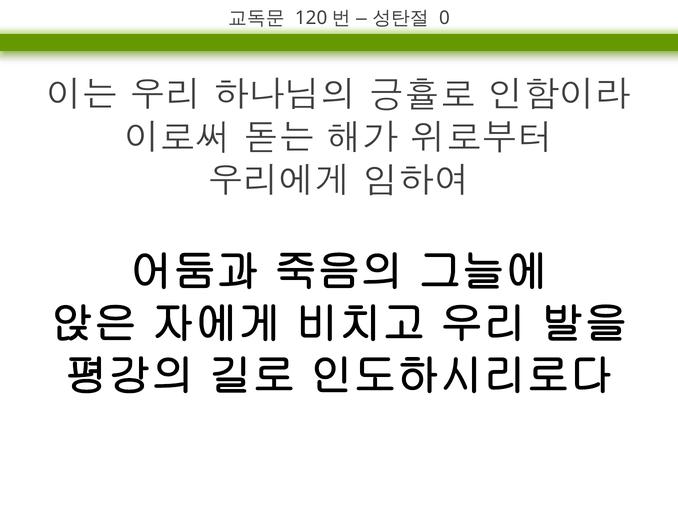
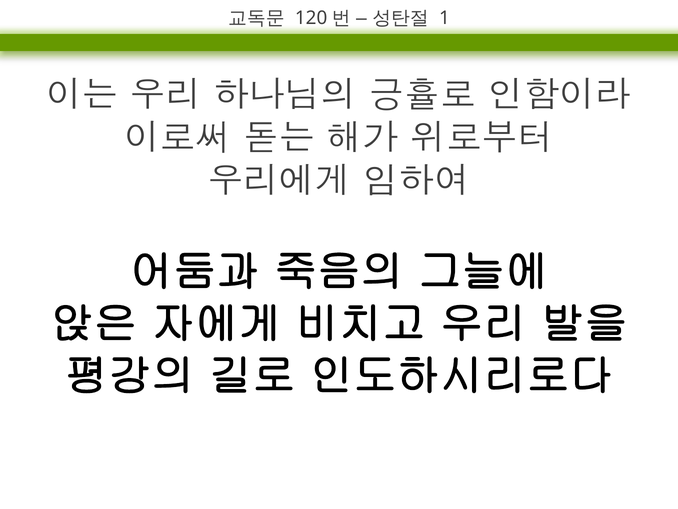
0: 0 -> 1 (444, 18)
